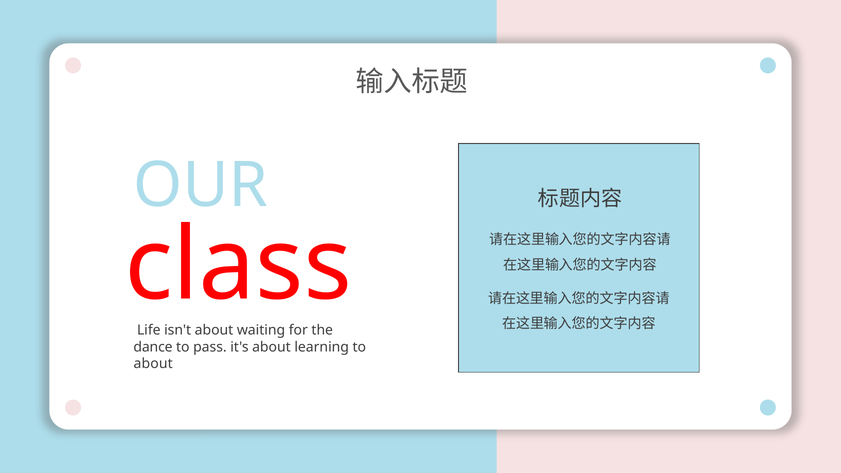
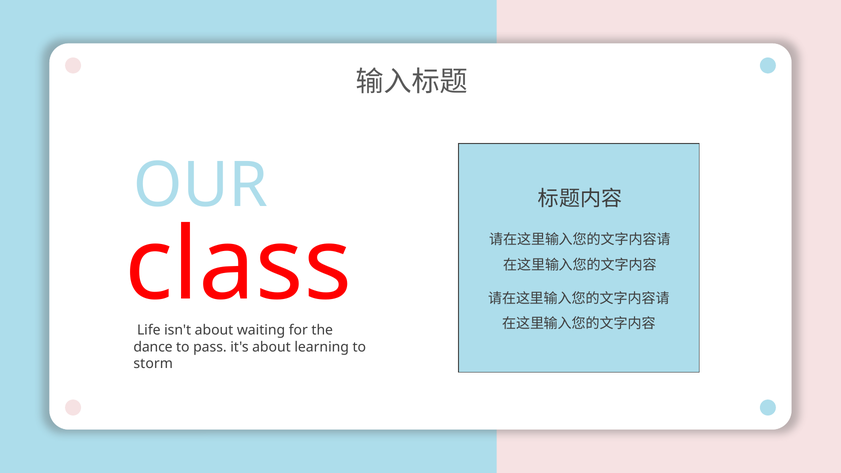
about: about -> storm (153, 364)
